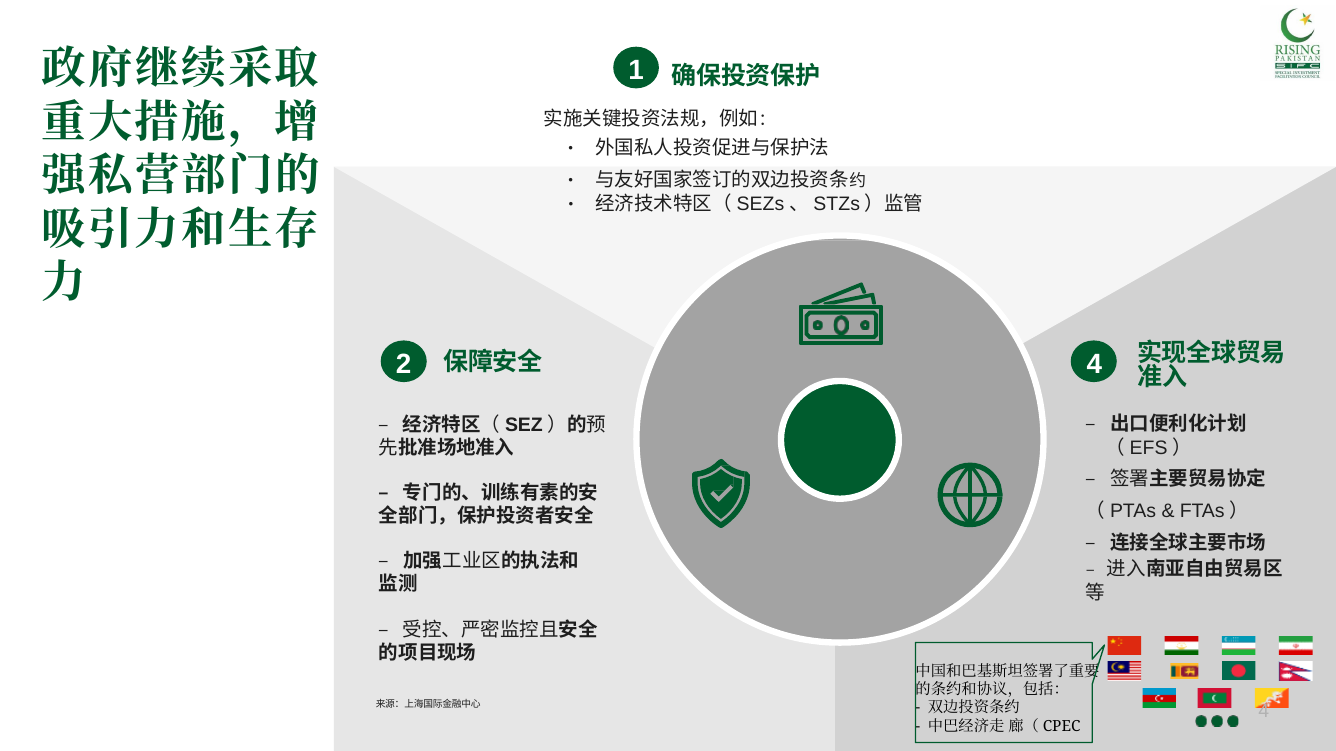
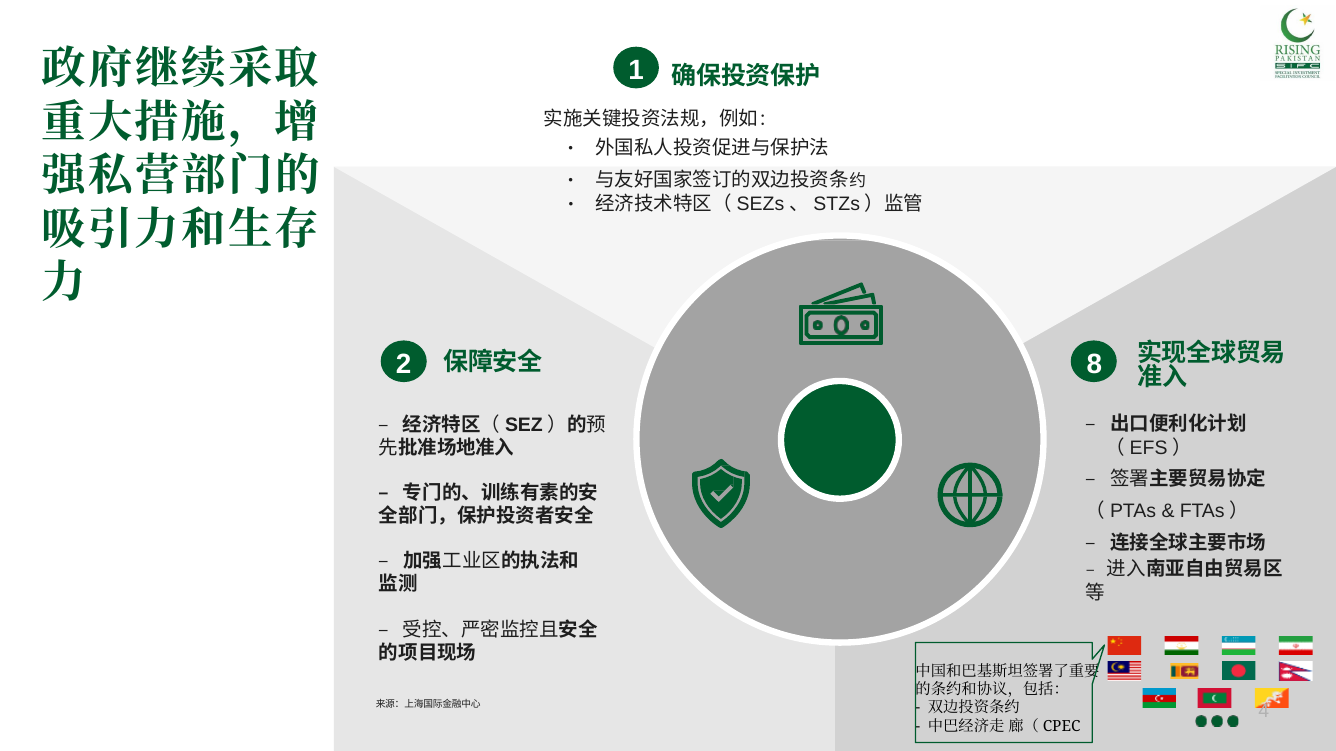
2 4: 4 -> 8 (1094, 365)
